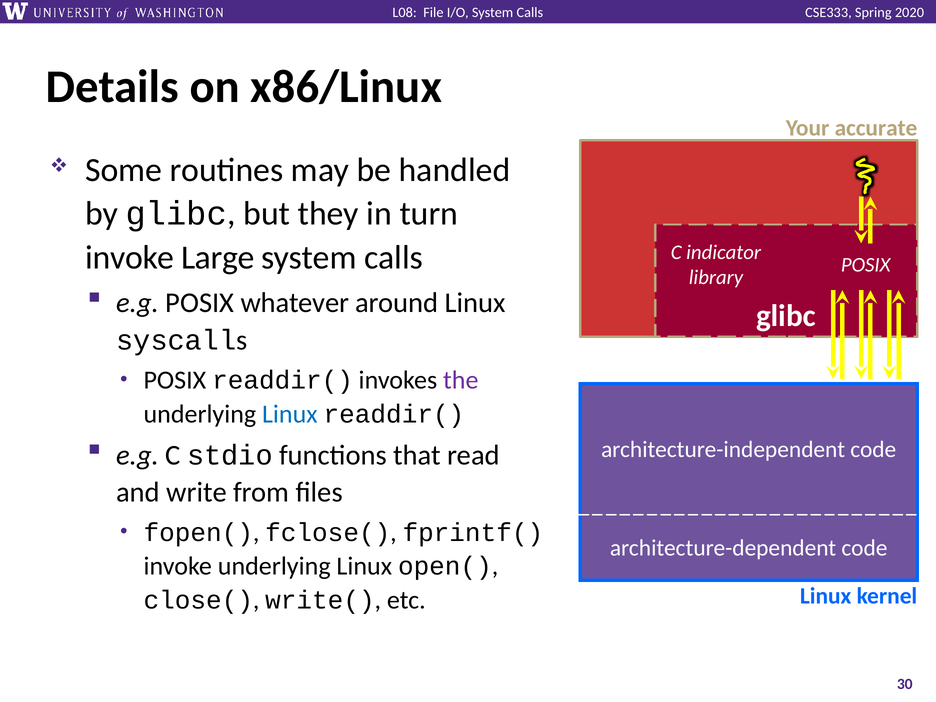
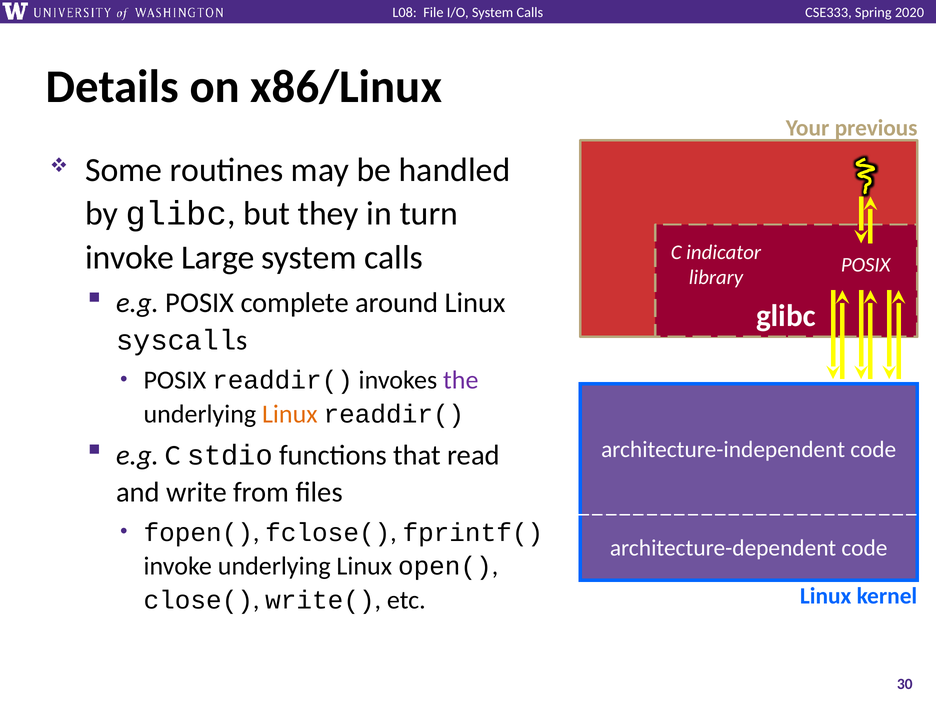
accurate: accurate -> previous (876, 128)
whatever: whatever -> complete (295, 303)
Linux colour: blue -> orange (290, 414)
